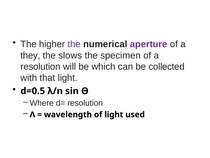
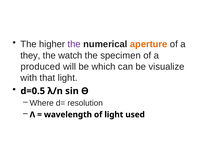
aperture colour: purple -> orange (149, 44)
slows: slows -> watch (70, 55)
resolution: resolution -> produced (40, 66)
collected: collected -> visualize (167, 66)
